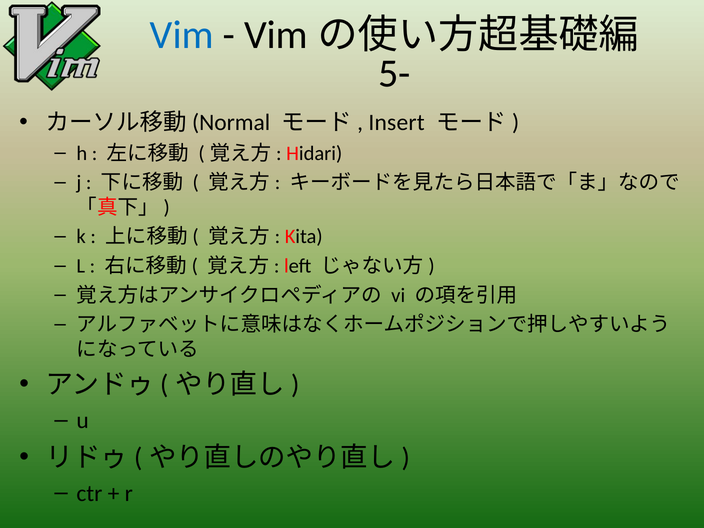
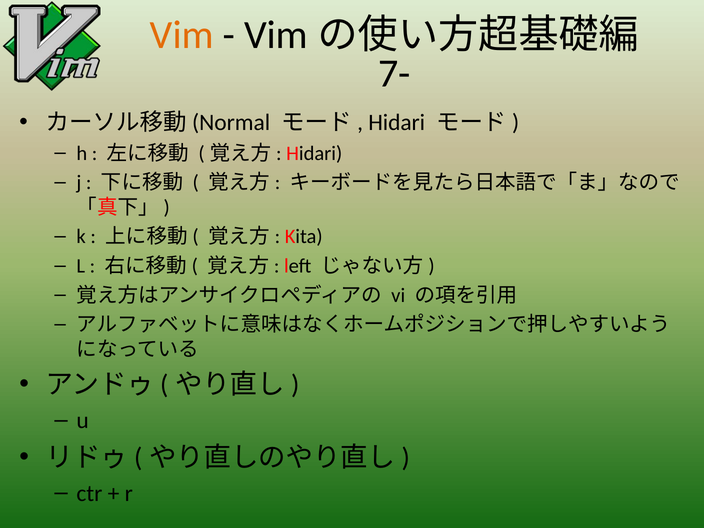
Vim colour: blue -> orange (182, 35)
5-: 5- -> 7- (394, 73)
Insert: Insert -> Hidari (397, 122)
